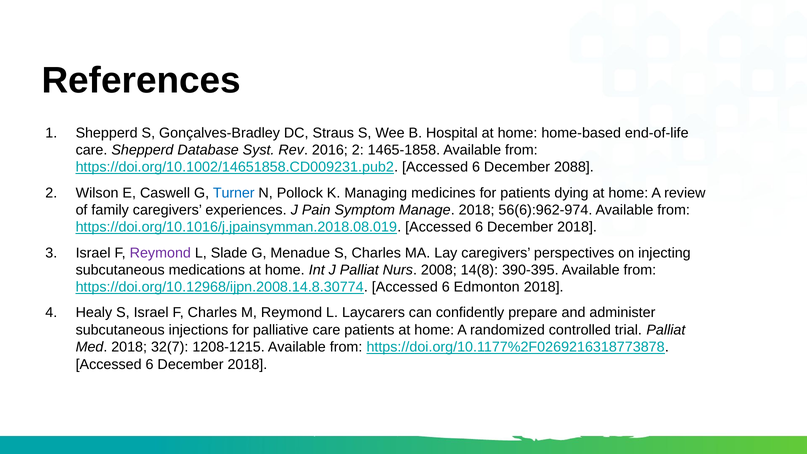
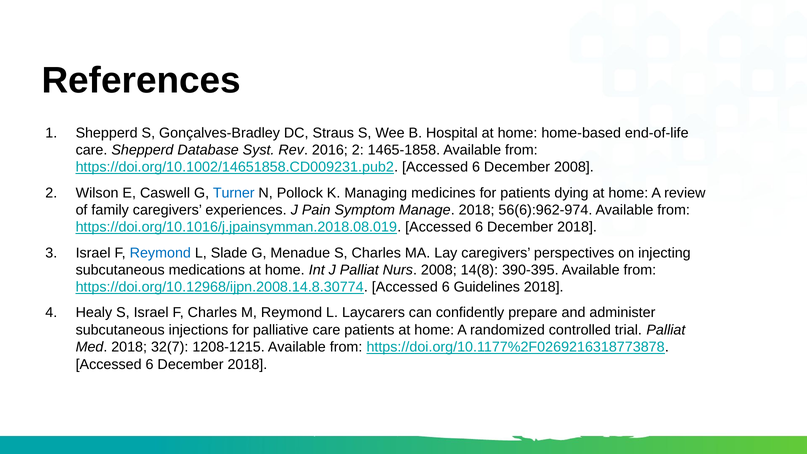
December 2088: 2088 -> 2008 (574, 167)
Reymond colour: purple -> blue (160, 253)
Edmonton: Edmonton -> Guidelines (487, 287)
